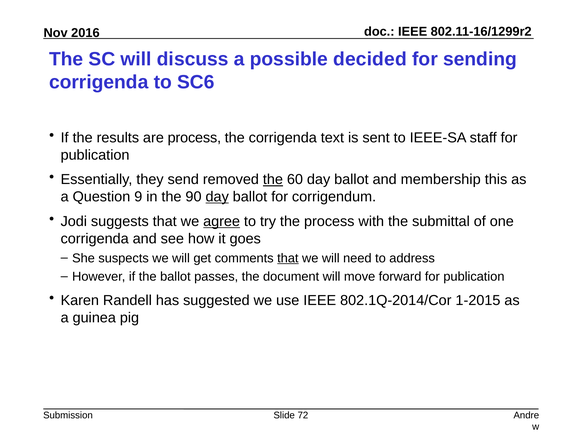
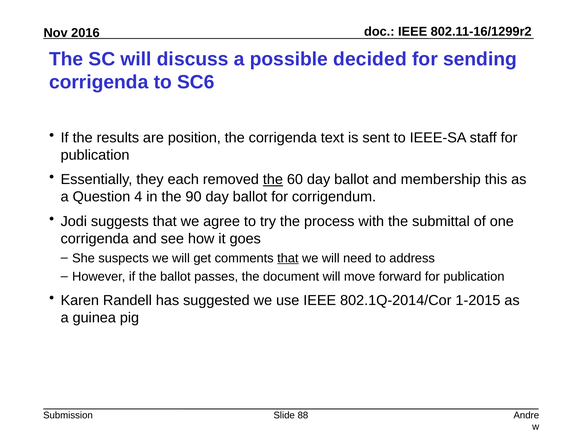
are process: process -> position (194, 138)
send: send -> each (183, 179)
9: 9 -> 4 (138, 197)
day underline: present -> none (217, 197)
agree underline: present -> none (222, 221)
72: 72 -> 88 (303, 415)
